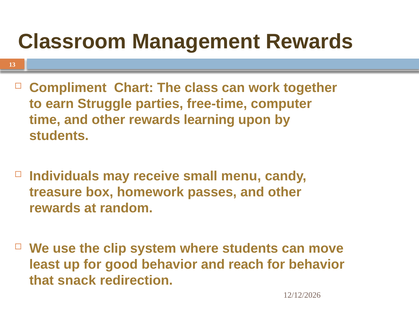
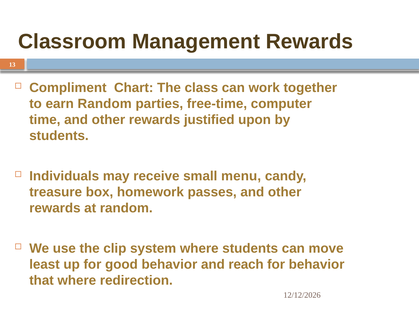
earn Struggle: Struggle -> Random (105, 104)
learning: learning -> justified (209, 120)
that snack: snack -> where (77, 281)
